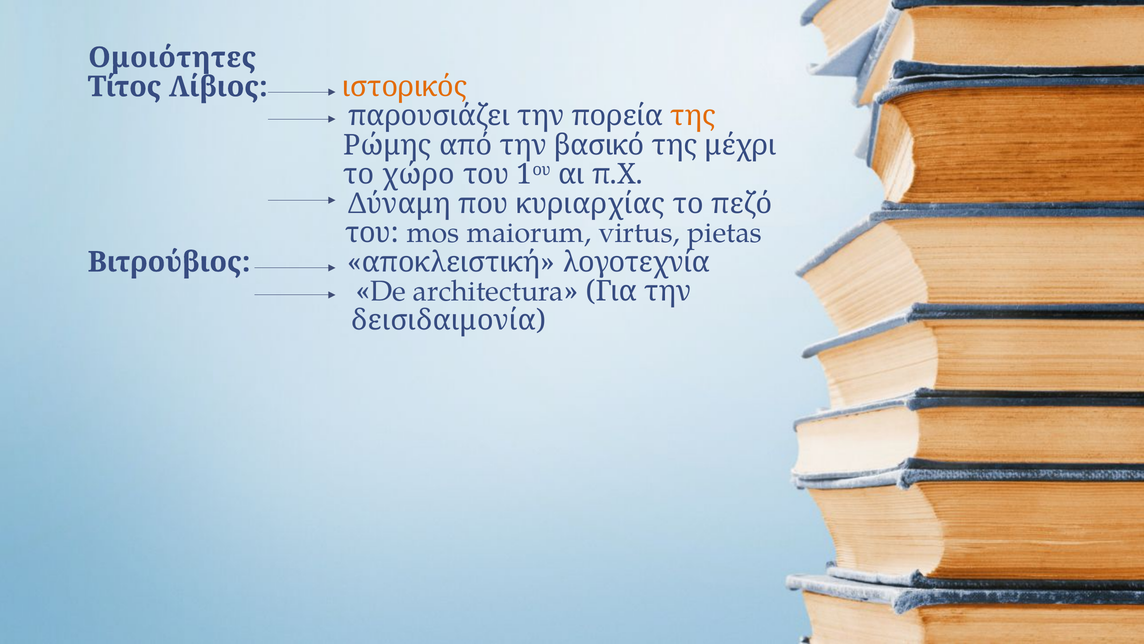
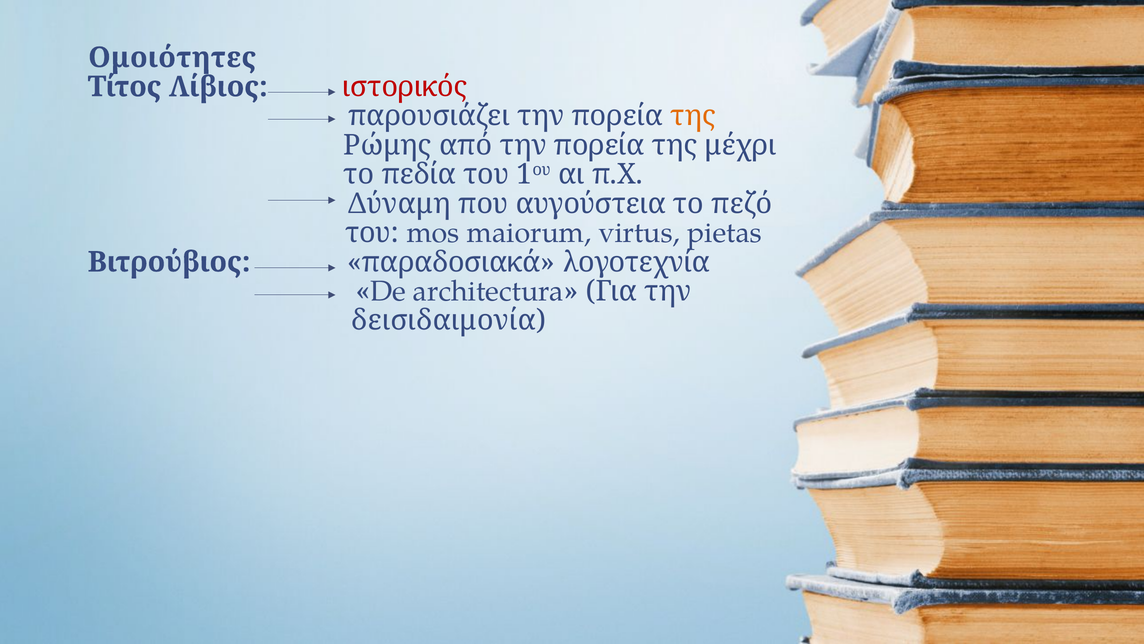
ιστορικός colour: orange -> red (405, 87)
από την βασικό: βασικό -> πορεία (599, 145)
χώρο: χώρο -> πεδία (419, 174)
κυριαρχίας: κυριαρχίας -> αυγούστεια (591, 204)
αποκλειστική: αποκλειστική -> παραδοσιακά (451, 262)
